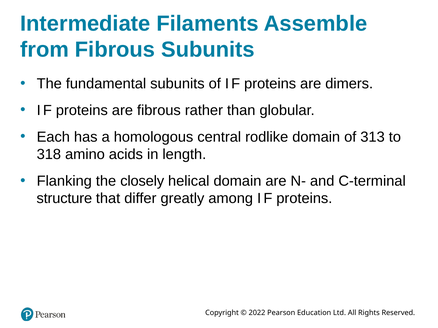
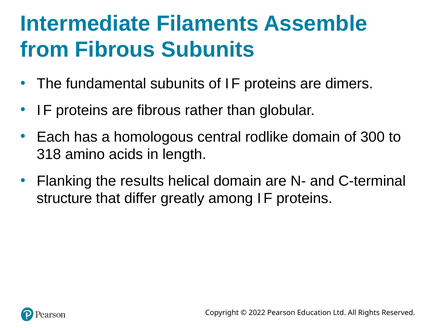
313: 313 -> 300 (373, 137)
closely: closely -> results (142, 181)
